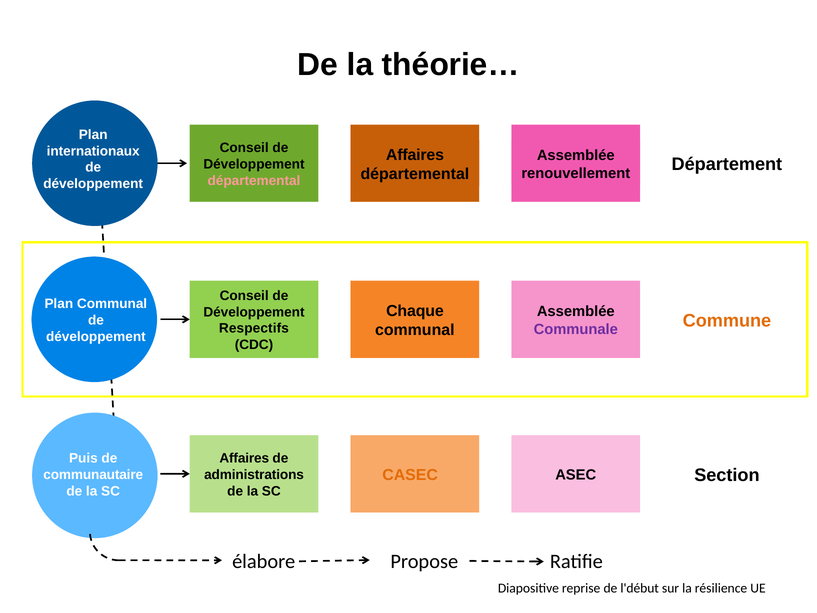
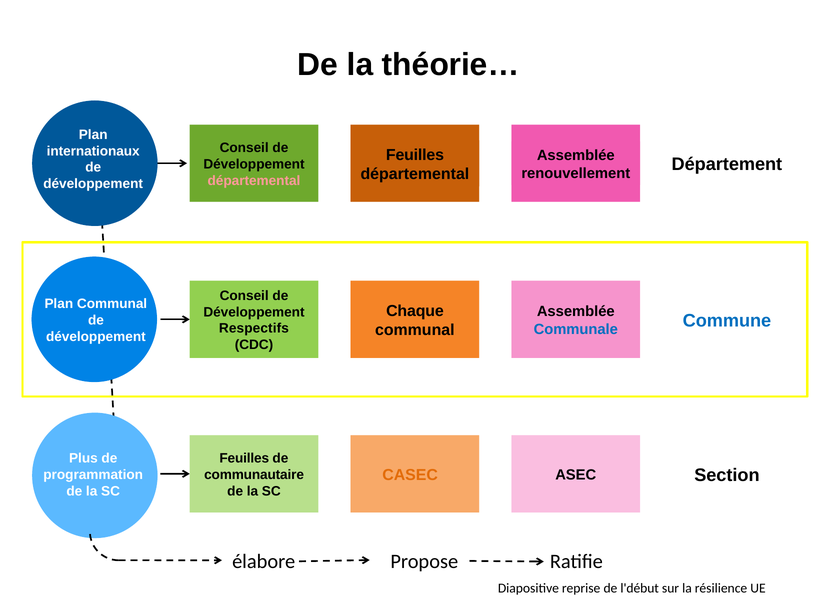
Affaires: Affaires -> Feuilles (415, 155)
Commune colour: orange -> blue (727, 320)
Communale colour: purple -> blue (576, 329)
Puis: Puis -> Plus (83, 458)
Affaires: Affaires -> Feuilles (244, 458)
communautaire: communautaire -> programmation (93, 475)
administrations: administrations -> communautaire (254, 475)
